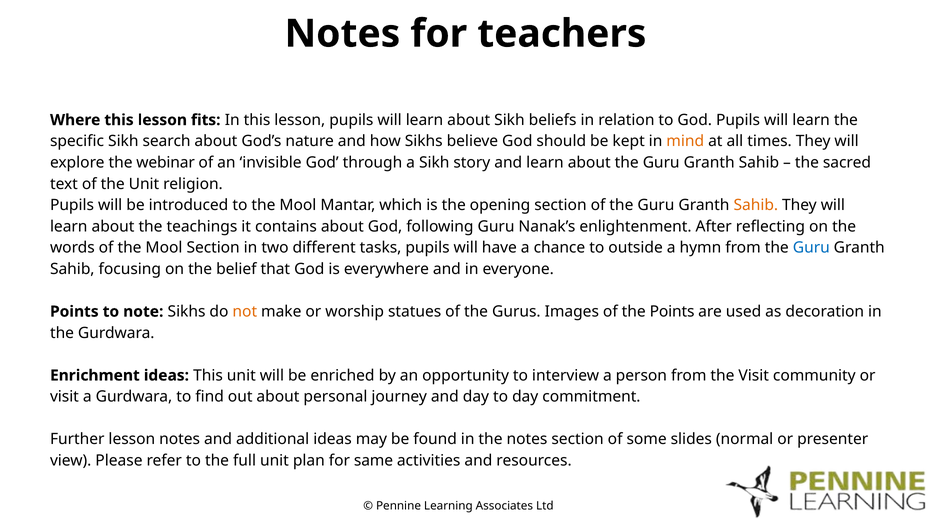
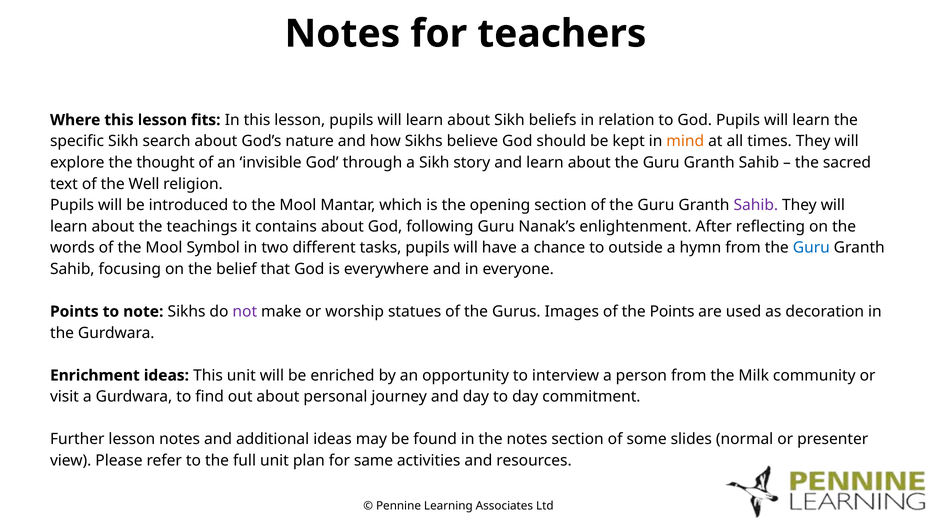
webinar: webinar -> thought (166, 163)
the Unit: Unit -> Well (144, 184)
Sahib colour: orange -> purple (756, 205)
Mool Section: Section -> Symbol (213, 248)
not colour: orange -> purple (245, 312)
the Visit: Visit -> Milk (754, 376)
